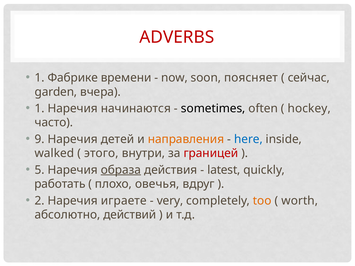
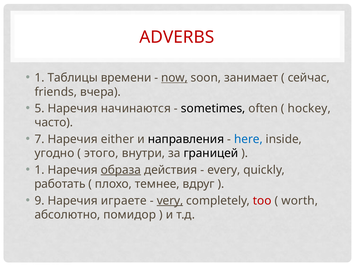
Фабрике: Фабрике -> Таблицы (73, 78)
now underline: none -> present (175, 78)
поясняет: поясняет -> занимает (251, 78)
garden: garden -> friends (56, 92)
1: 1 -> 5 (40, 109)
9: 9 -> 7 (40, 139)
детей: детей -> either (117, 139)
направления colour: orange -> black (186, 139)
walked: walked -> угодно (54, 153)
границей colour: red -> black (211, 153)
5: 5 -> 1 (40, 170)
latest: latest -> every (224, 170)
овечья: овечья -> темнее (157, 184)
2: 2 -> 9 (40, 201)
very underline: none -> present (170, 201)
too colour: orange -> red (262, 201)
действий: действий -> помидор (130, 215)
